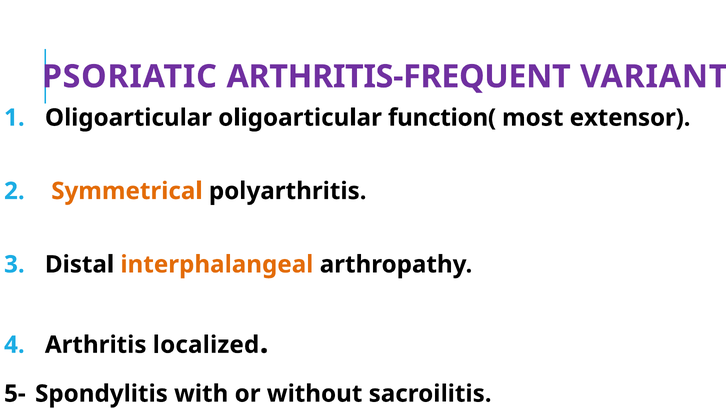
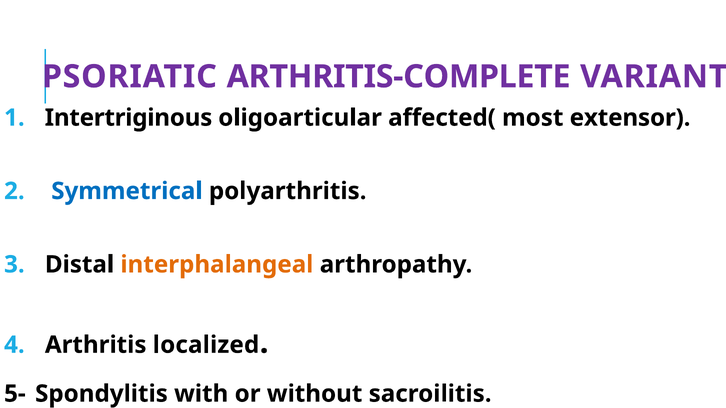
ARTHRITIS-FREQUENT: ARTHRITIS-FREQUENT -> ARTHRITIS-COMPLETE (399, 77)
Oligoarticular: Oligoarticular -> Intertriginous (129, 118)
function(: function( -> affected( (442, 118)
Symmetrical colour: orange -> blue (127, 191)
